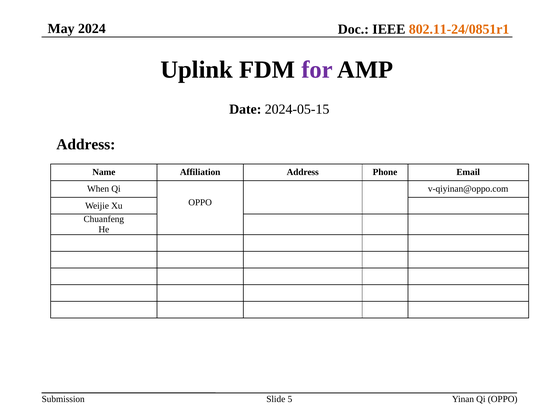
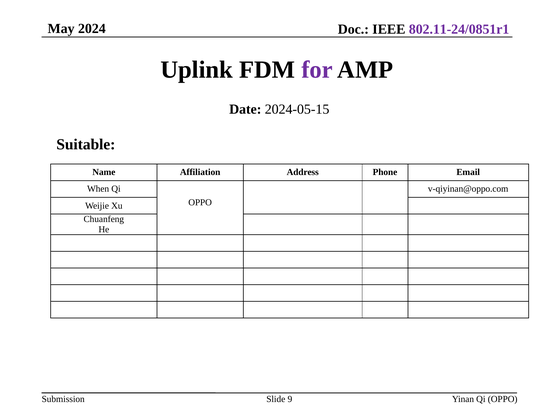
802.11-24/0851r1 colour: orange -> purple (459, 29)
Address: Address -> Suitable (86, 144)
5: 5 -> 9 (290, 398)
